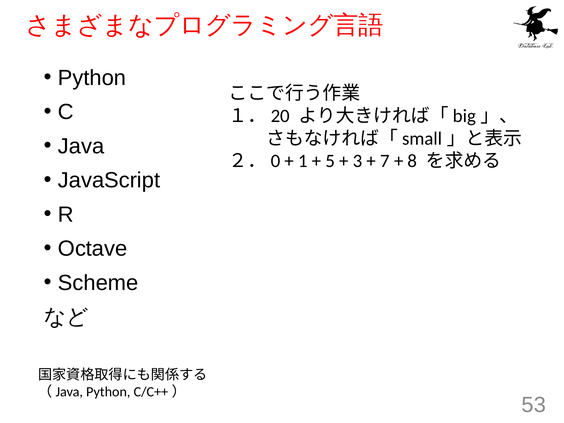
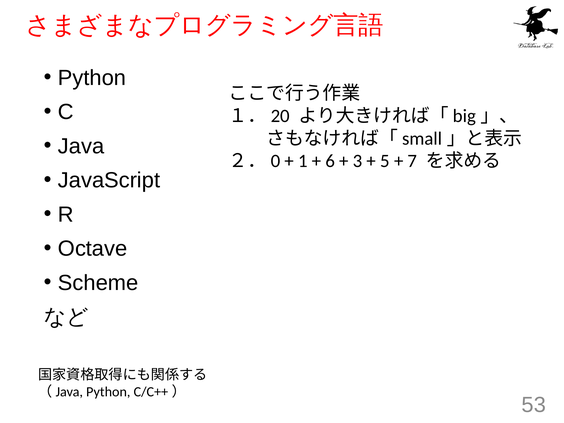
5: 5 -> 6 (330, 161)
7: 7 -> 5 (385, 161)
8: 8 -> 7 (412, 161)
